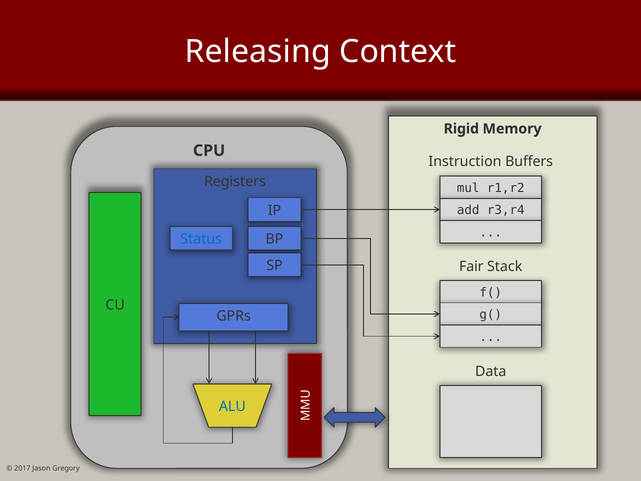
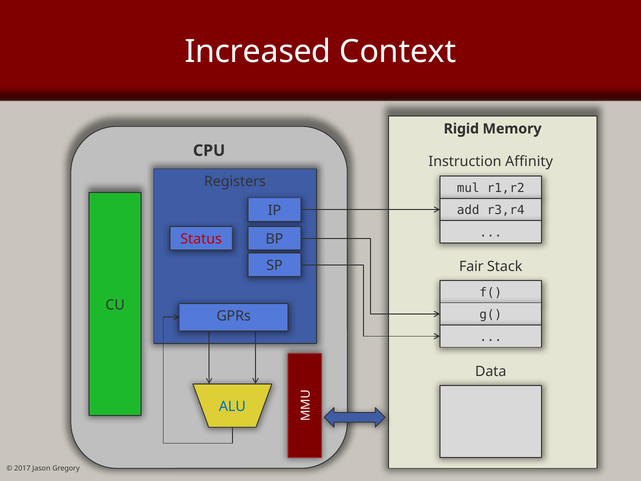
Releasing: Releasing -> Increased (258, 52)
Buffers: Buffers -> Affinity (529, 161)
Status colour: blue -> red (201, 239)
